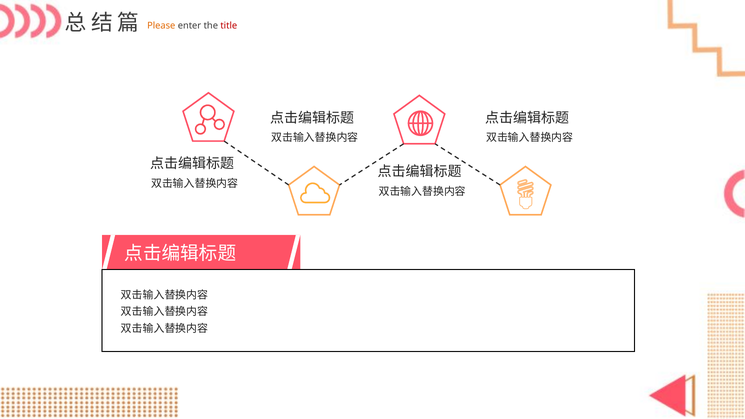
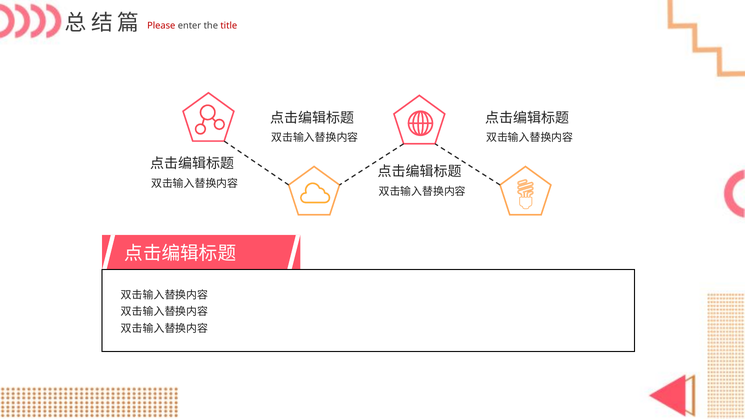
Please colour: orange -> red (161, 26)
